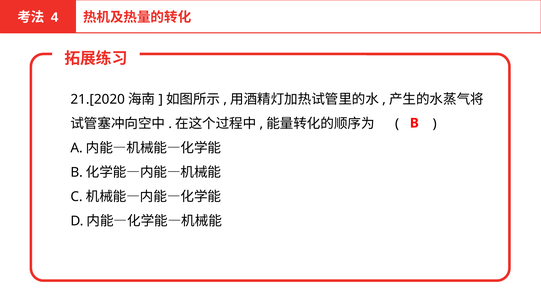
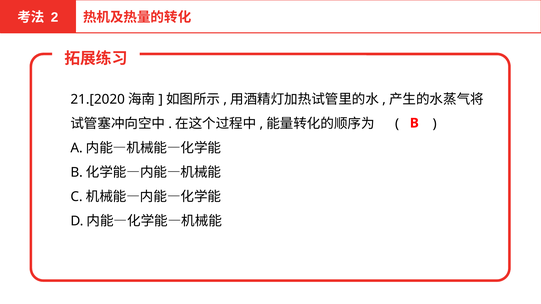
4: 4 -> 2 (55, 17)
